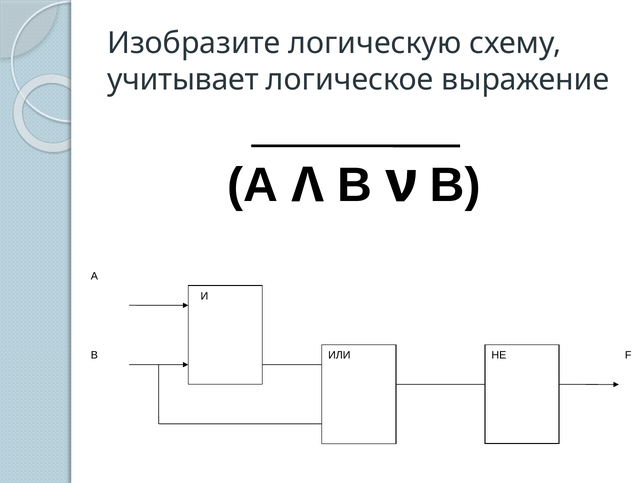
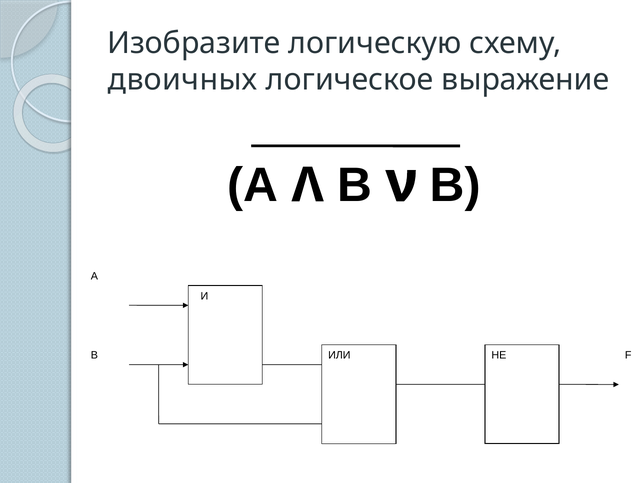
учитывает: учитывает -> двоичных (183, 80)
